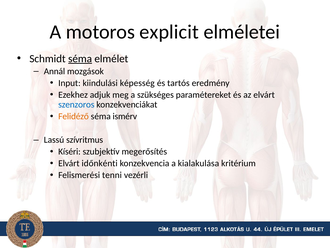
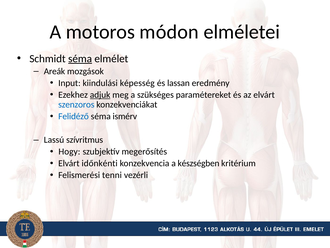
explicit: explicit -> módon (169, 32)
Annál: Annál -> Areák (54, 71)
tartós: tartós -> lassan (178, 83)
adjuk underline: none -> present (100, 95)
Felidéző colour: orange -> blue (74, 116)
Kíséri: Kíséri -> Hogy (69, 151)
kialakulása: kialakulása -> készségben (199, 163)
